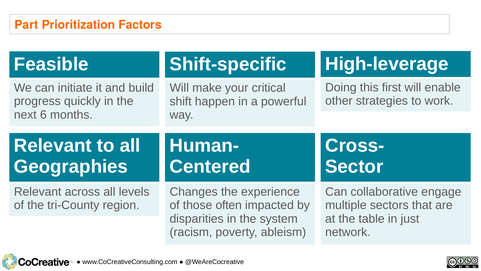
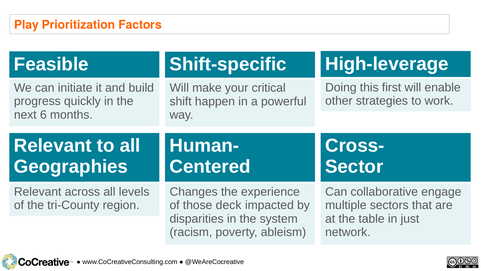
Part: Part -> Play (27, 25)
often: often -> deck (229, 205)
